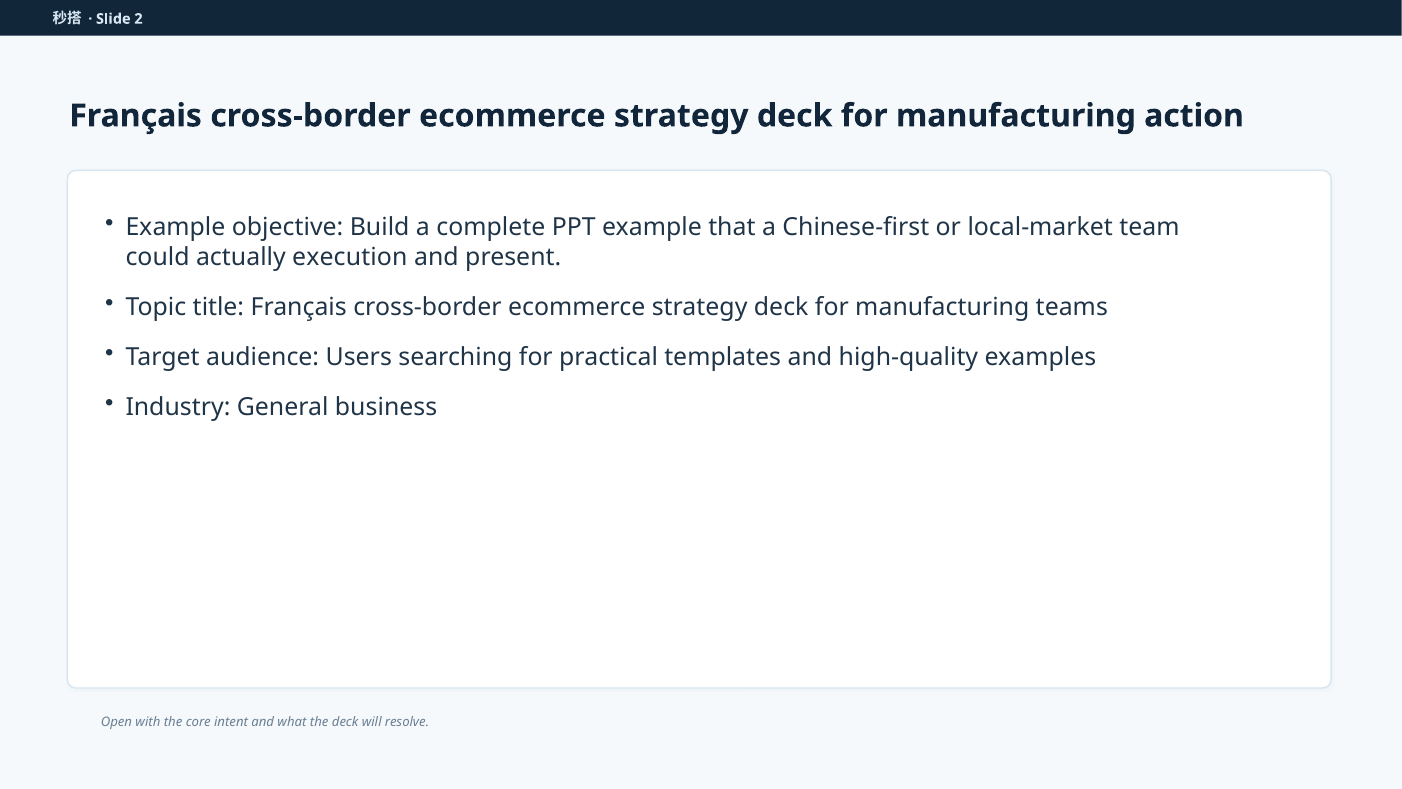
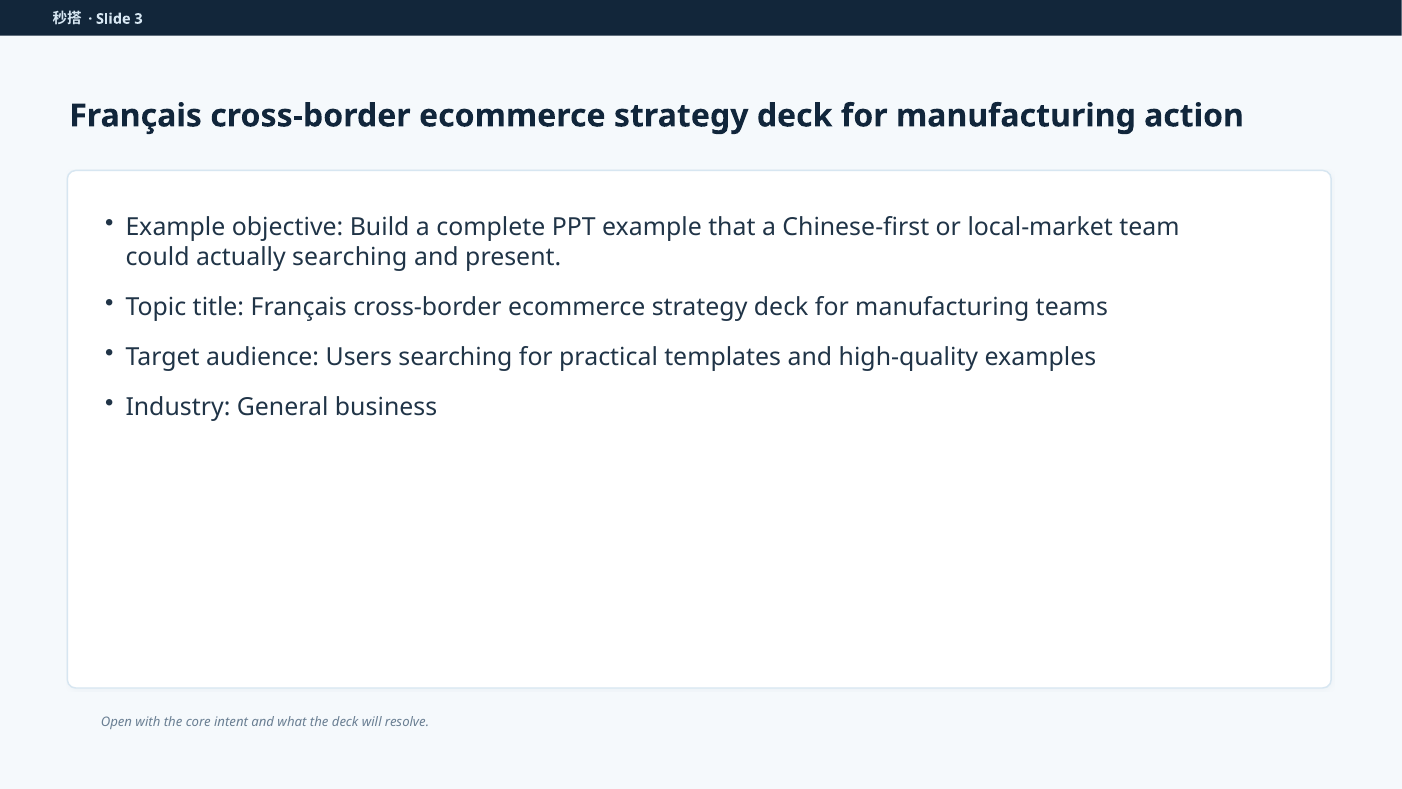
2: 2 -> 3 (138, 19)
actually execution: execution -> searching (350, 257)
